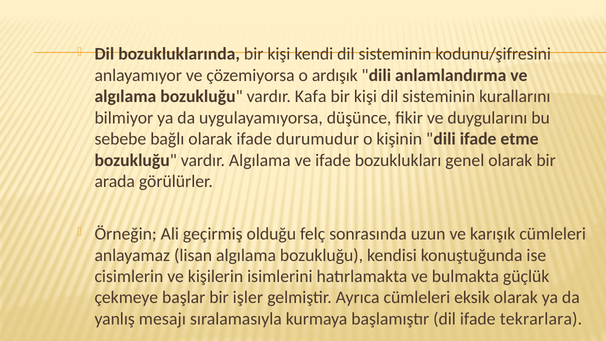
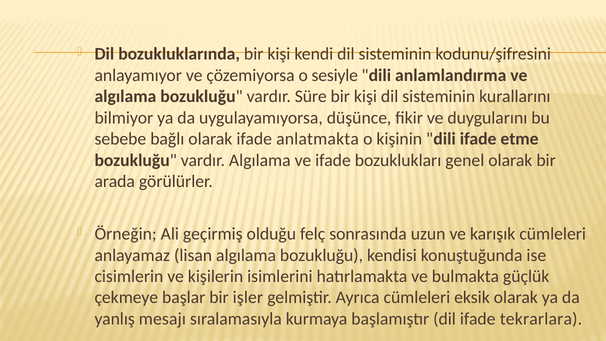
ardışık: ardışık -> sesiyle (335, 75)
Kafa: Kafa -> Süre (311, 96)
durumudur: durumudur -> anlatmakta (318, 139)
